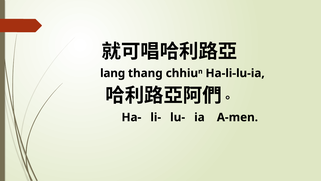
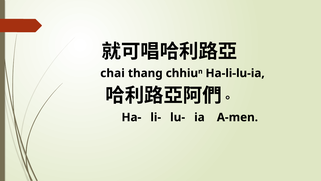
lang: lang -> chai (113, 73)
